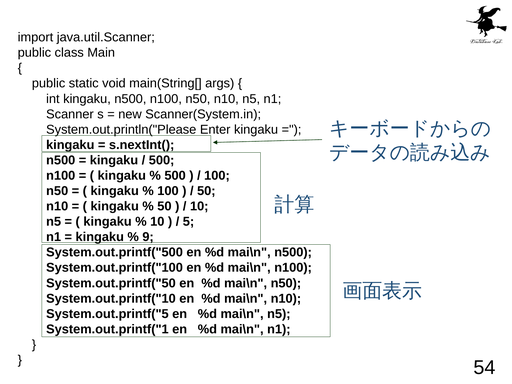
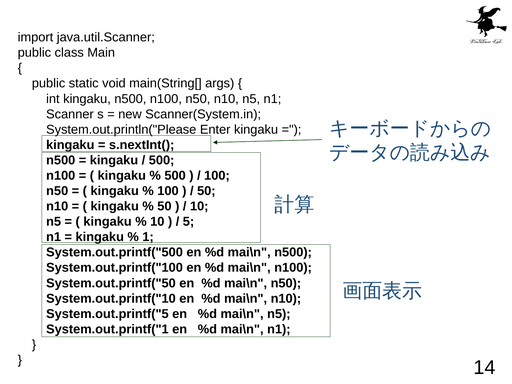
9: 9 -> 1 (148, 237)
54: 54 -> 14 (485, 368)
